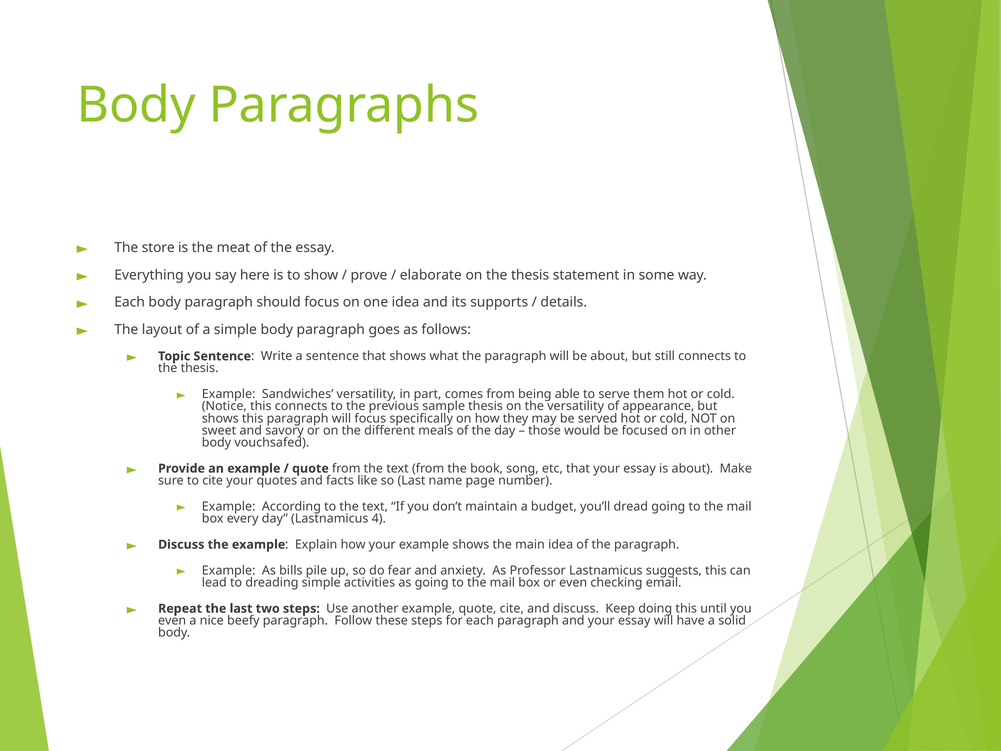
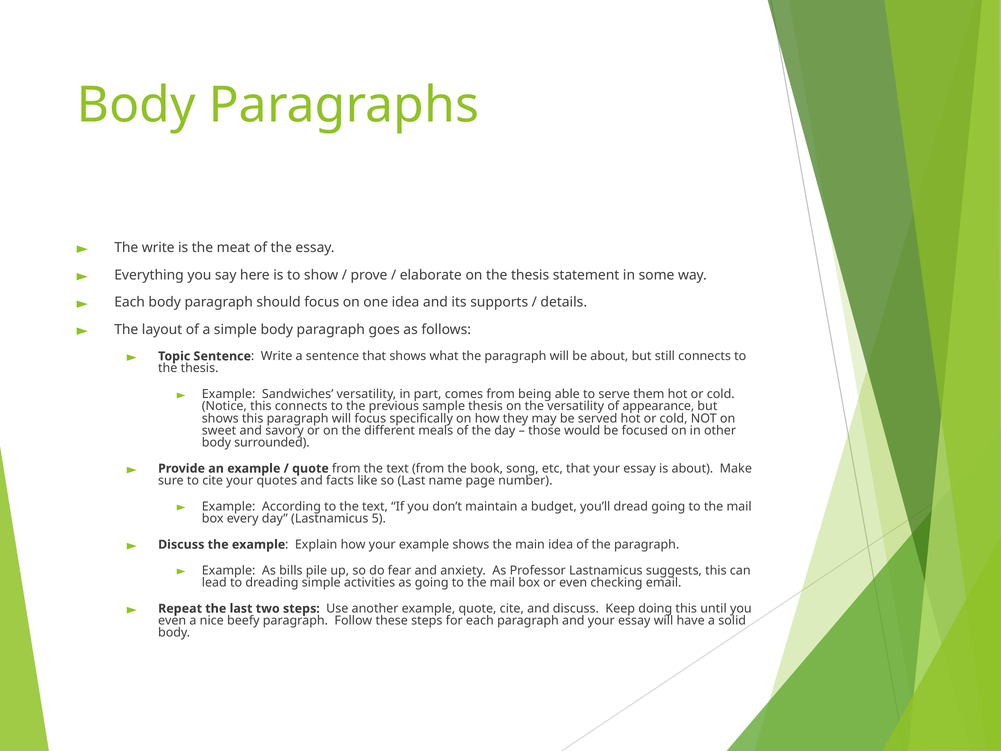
The store: store -> write (158, 248)
vouchsafed: vouchsafed -> surrounded (272, 442)
4: 4 -> 5 (379, 518)
